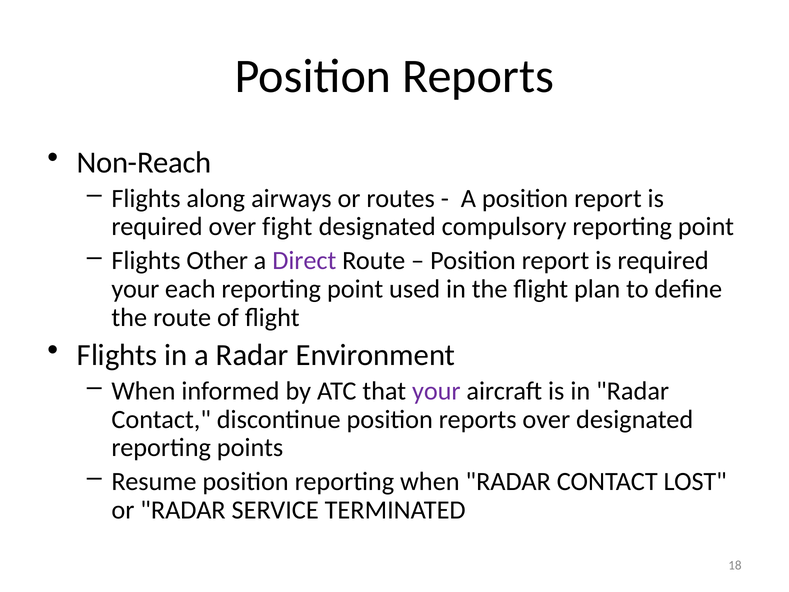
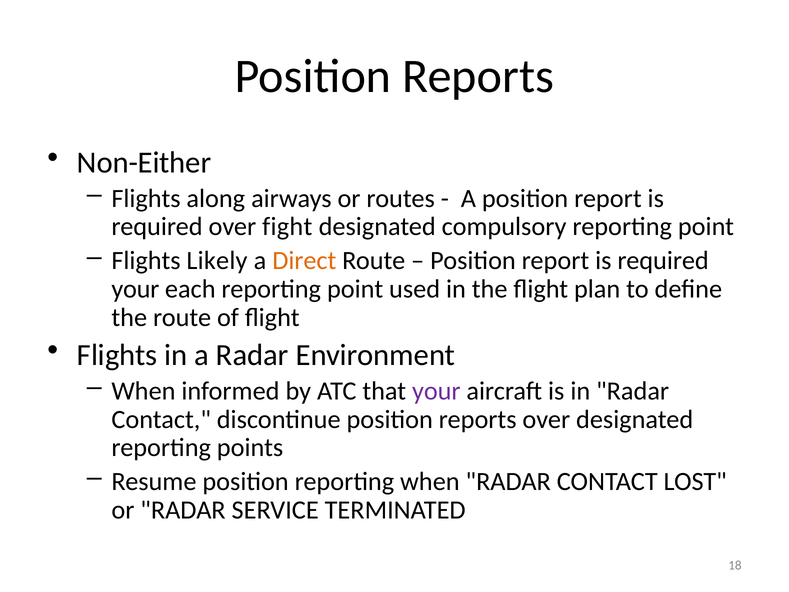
Non-Reach: Non-Reach -> Non-Either (144, 163)
Other: Other -> Likely (217, 261)
Direct colour: purple -> orange (304, 261)
